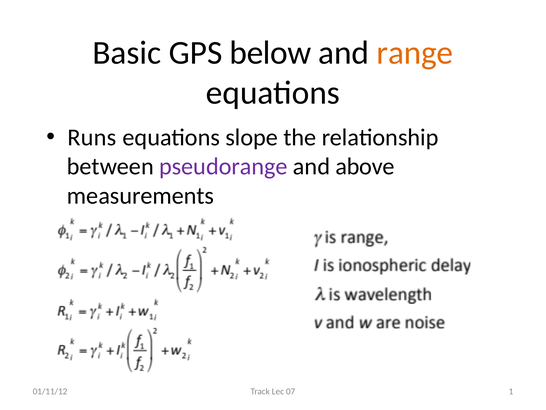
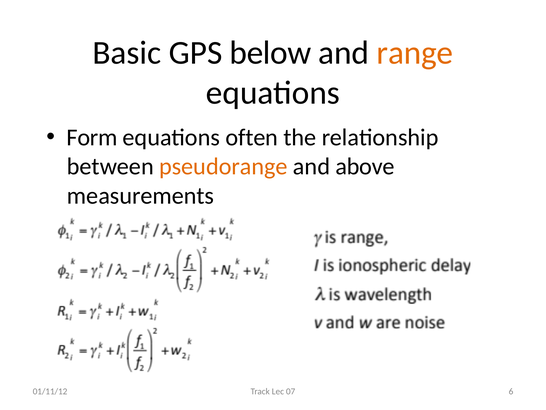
Runs: Runs -> Form (92, 137)
slope: slope -> often (252, 137)
pseudorange colour: purple -> orange (223, 166)
1: 1 -> 6 (511, 391)
